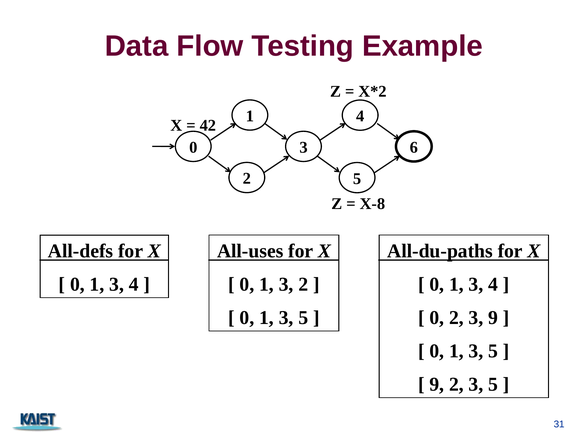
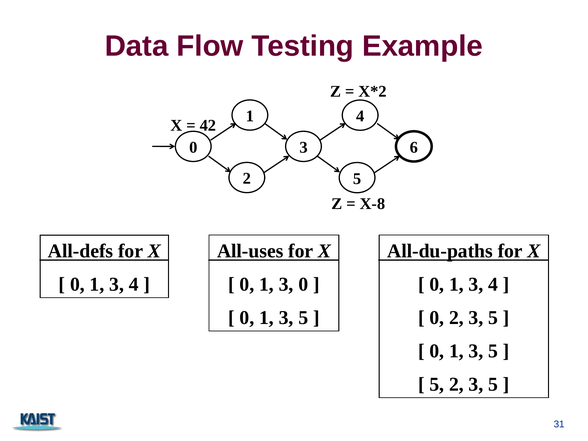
3 2: 2 -> 0 (303, 284)
0 2 3 9: 9 -> 5 (493, 318)
9: 9 -> 5 (437, 384)
